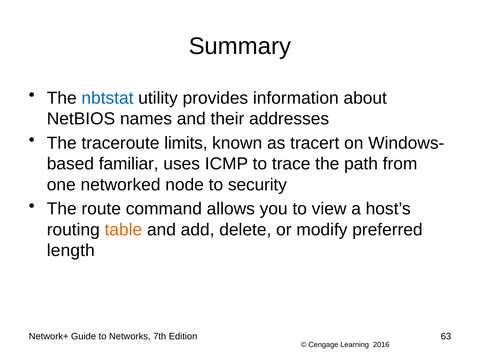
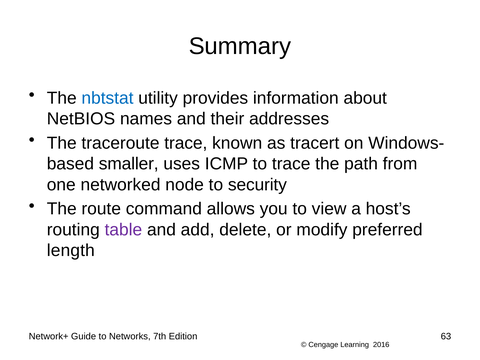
traceroute limits: limits -> trace (186, 143)
familiar: familiar -> smaller (129, 164)
table colour: orange -> purple (123, 230)
